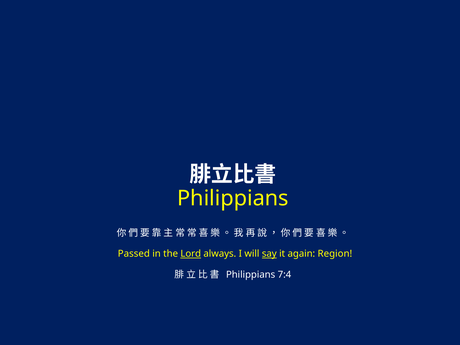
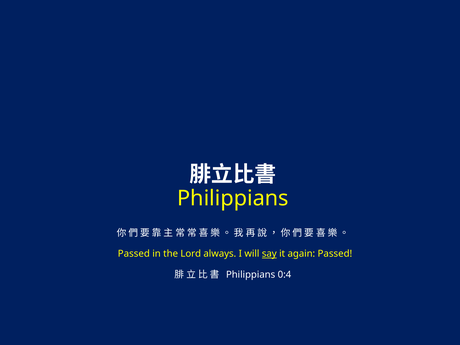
Lord underline: present -> none (191, 254)
again Region: Region -> Passed (335, 254)
7:4: 7:4 -> 0:4 (284, 275)
